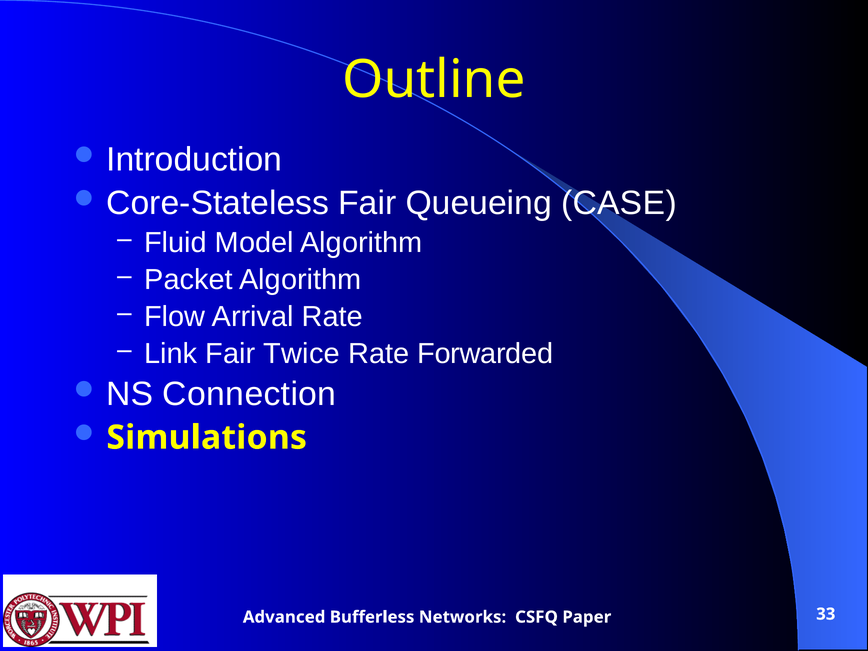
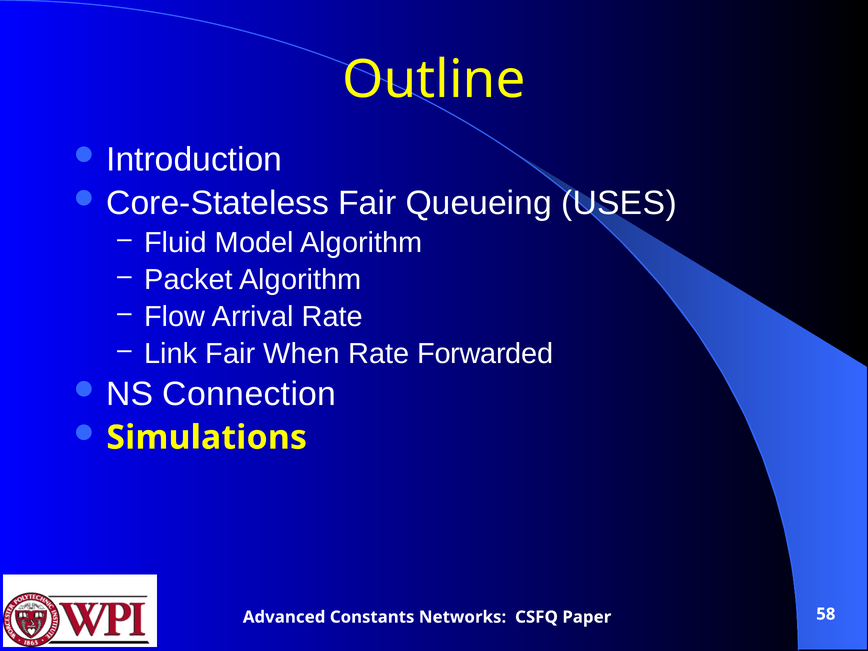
CASE: CASE -> USES (619, 203)
Twice: Twice -> When (302, 354)
Bufferless: Bufferless -> Constants (372, 617)
33: 33 -> 58 (826, 614)
